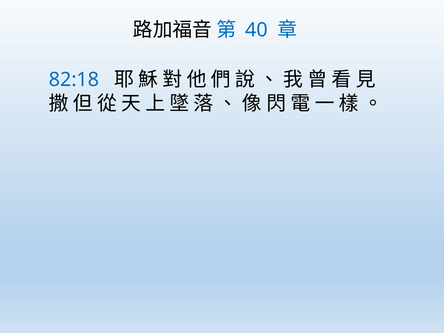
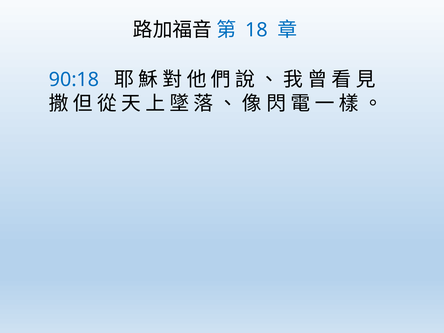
40: 40 -> 18 (257, 30)
82:18: 82:18 -> 90:18 (74, 80)
